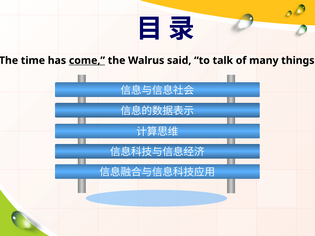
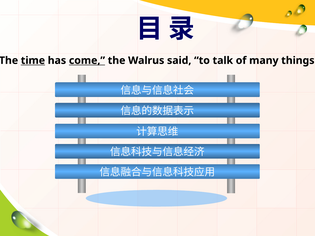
time underline: none -> present (33, 61)
